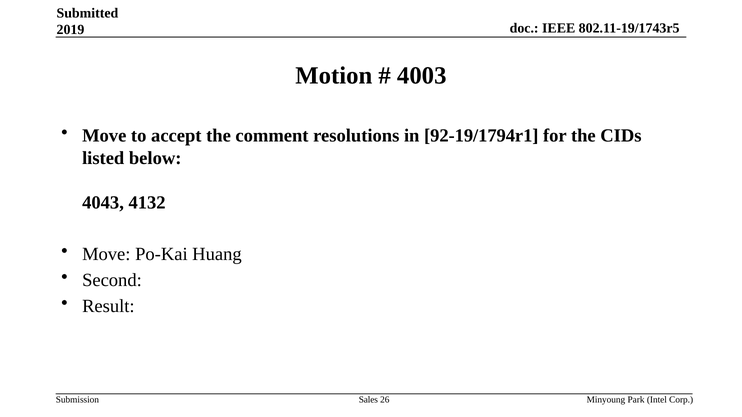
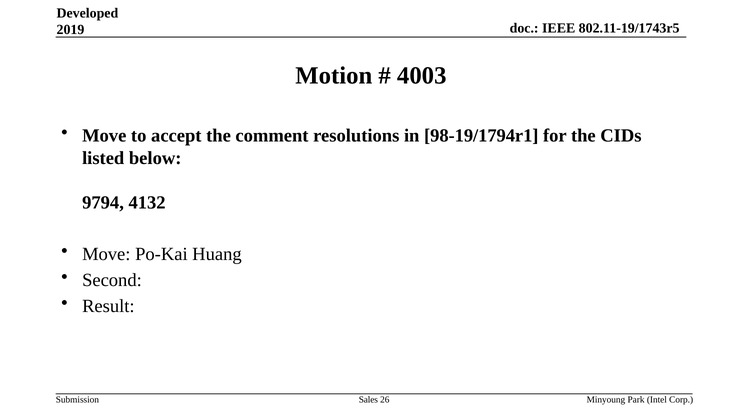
Submitted: Submitted -> Developed (87, 13)
92-19/1794r1: 92-19/1794r1 -> 98-19/1794r1 (481, 136)
4043: 4043 -> 9794 (103, 203)
